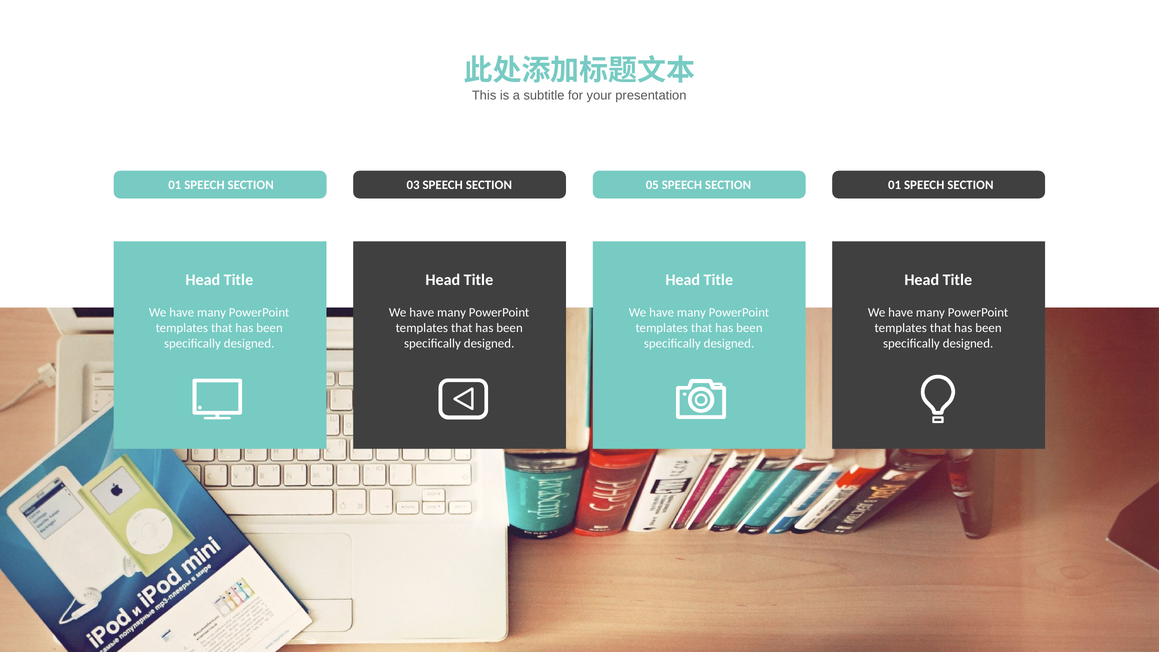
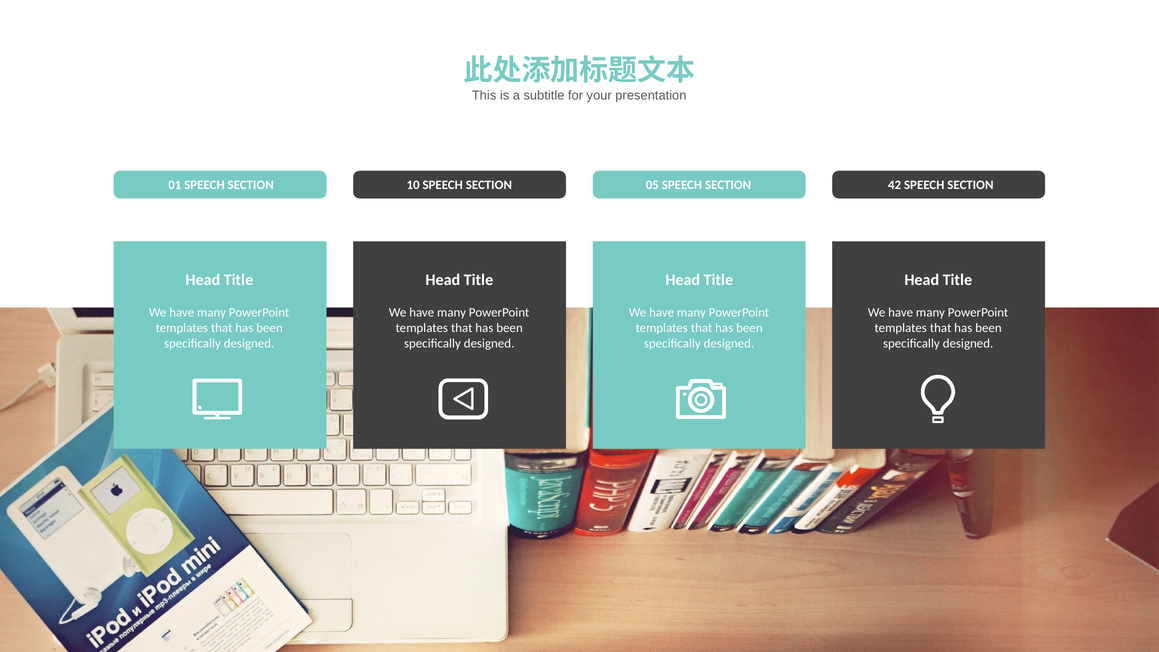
03: 03 -> 10 (413, 185)
SECTION 01: 01 -> 42 (895, 185)
